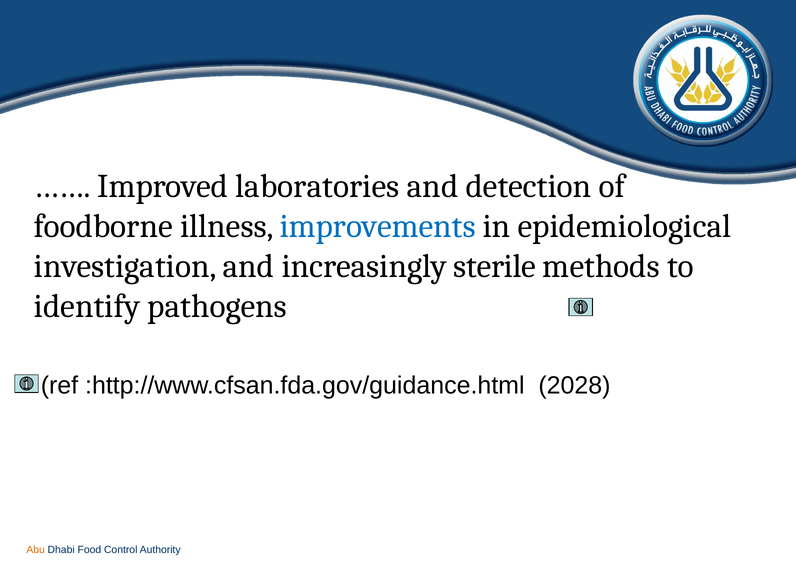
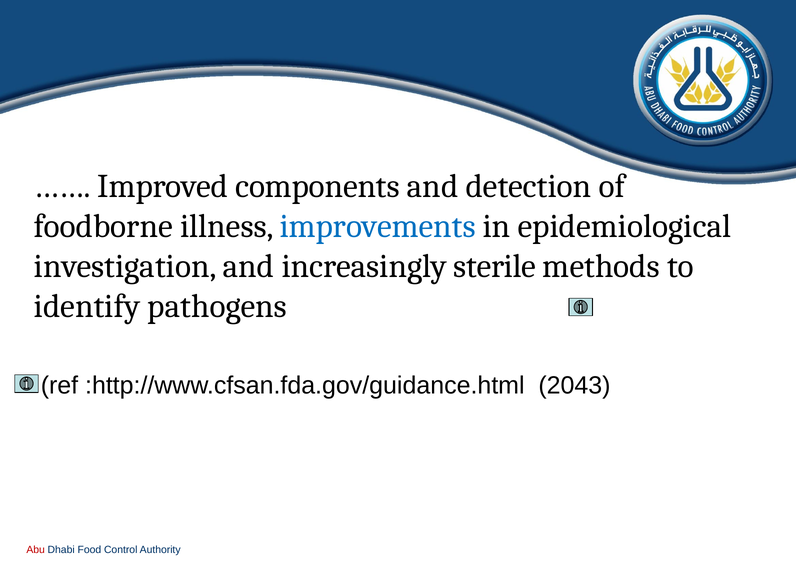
laboratories: laboratories -> components (317, 187)
2028: 2028 -> 2043 (574, 386)
Abu colour: orange -> red (36, 550)
